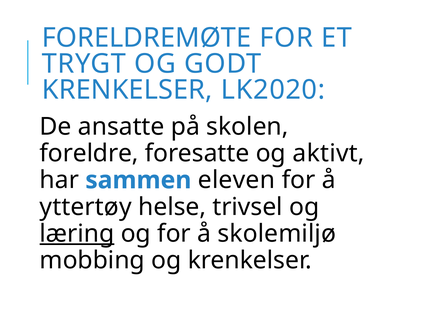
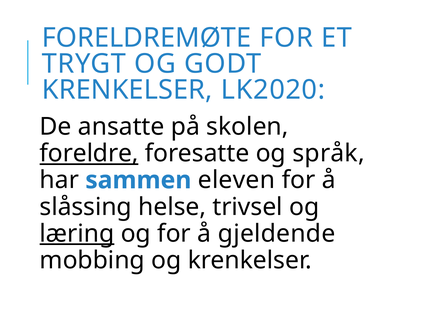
foreldre underline: none -> present (89, 153)
aktivt: aktivt -> språk (329, 153)
yttertøy: yttertøy -> slåssing (86, 207)
skolemiljø: skolemiljø -> gjeldende (277, 233)
